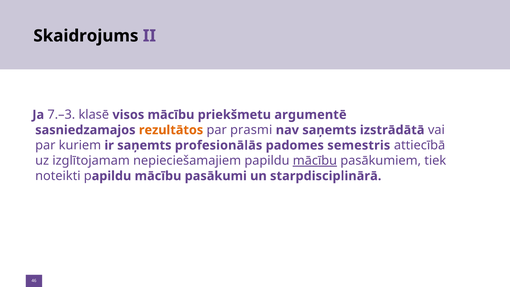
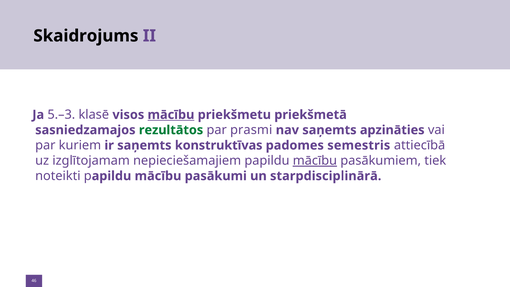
7.–3: 7.–3 -> 5.–3 (61, 115)
mācību underline: none -> present (171, 115)
argumentē: argumentē -> priekšmetā (311, 115)
rezultātos colour: orange -> green (171, 130)
izstrādātā: izstrādātā -> apzināties (392, 130)
profesionālās: profesionālās -> konstruktīvas (219, 145)
